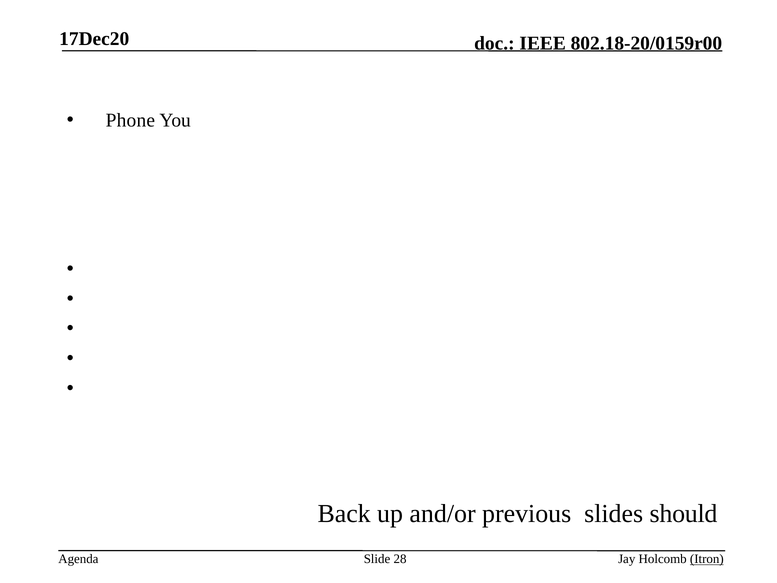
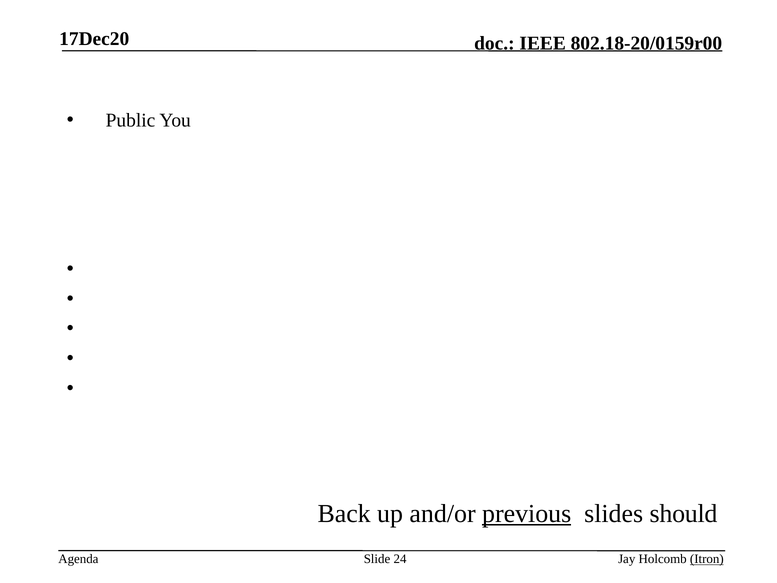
Phone: Phone -> Public (130, 120)
previous underline: none -> present (527, 513)
28: 28 -> 24 (400, 559)
